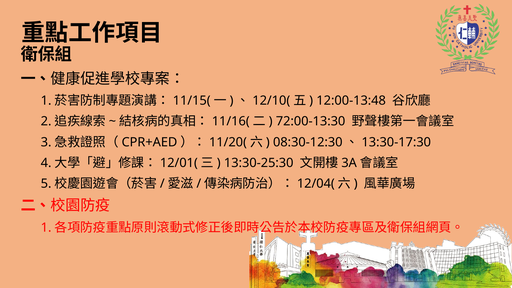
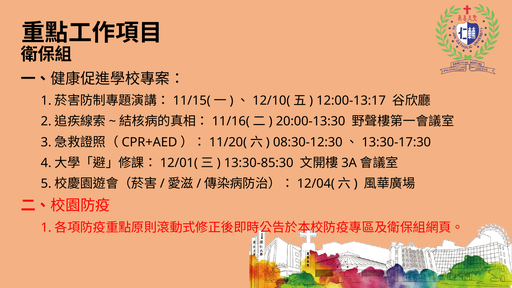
12:00-13:48: 12:00-13:48 -> 12:00-13:17 (351, 101)
72:00-13:30: 72:00-13:30 -> 20:00-13:30 (311, 121)
13:30-25:30: 13:30-25:30 -> 13:30-85:30 (259, 163)
